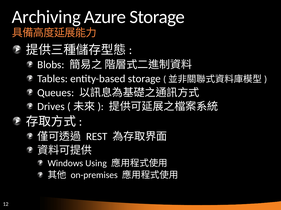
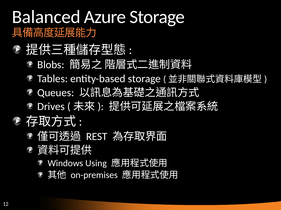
Archiving: Archiving -> Balanced (46, 17)
